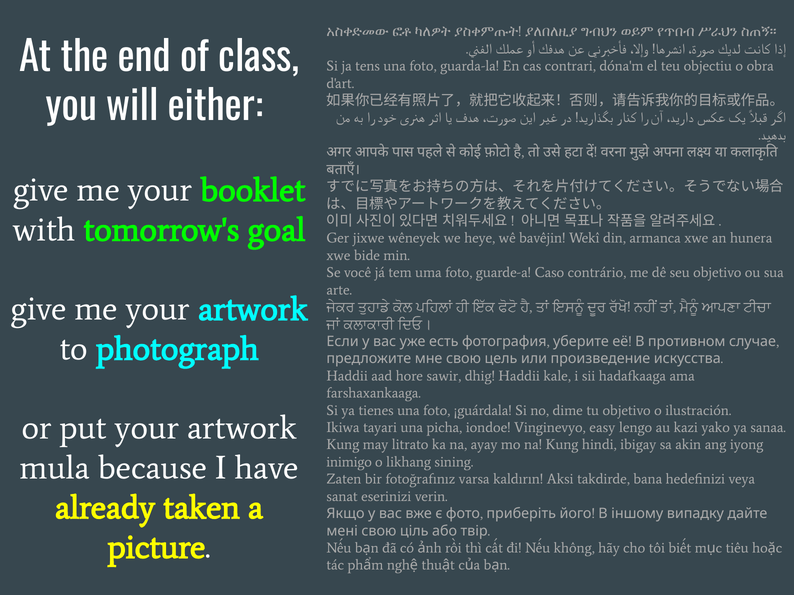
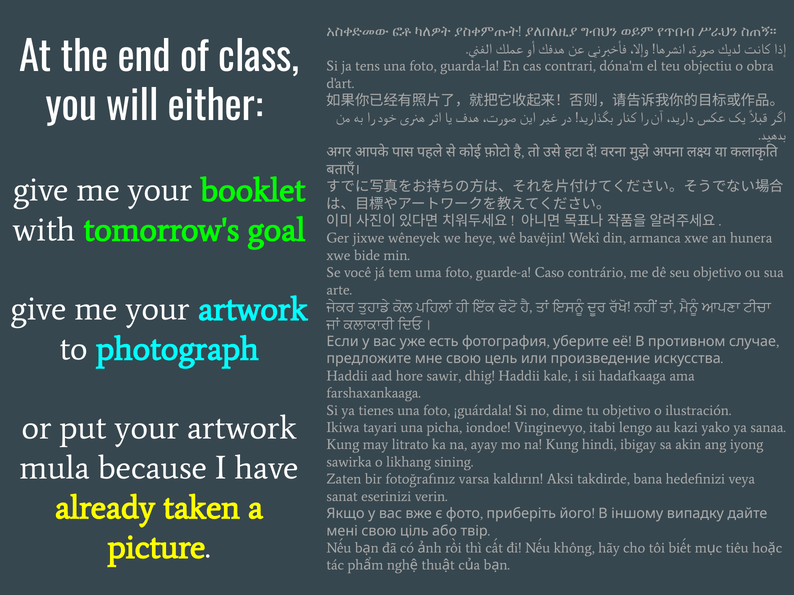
easy: easy -> itabi (602, 428)
inimigo: inimigo -> sawirka (349, 462)
